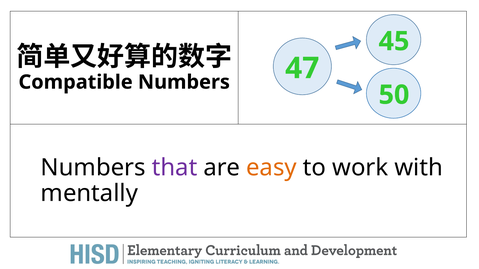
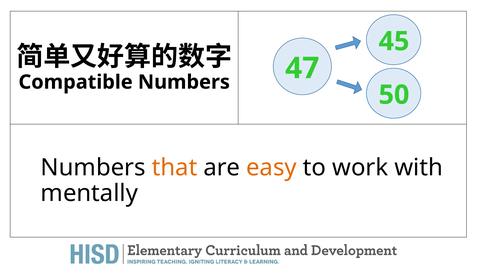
that colour: purple -> orange (175, 168)
